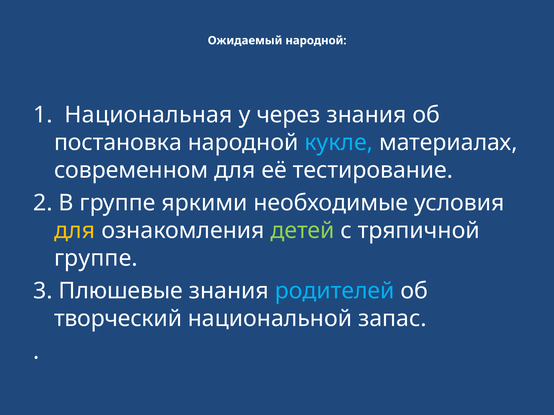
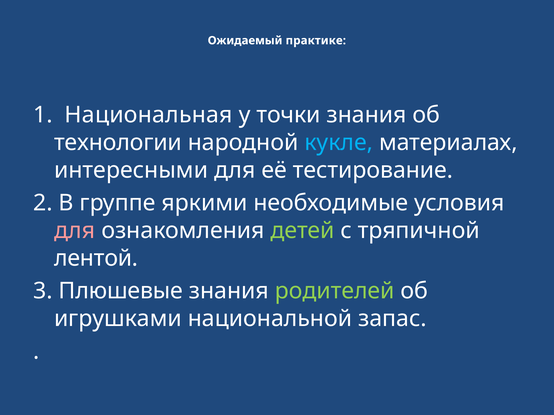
Ожидаемый народной: народной -> практике (316, 41)
через: через -> точки (289, 115)
постановка: постановка -> технологии (118, 143)
современном: современном -> интересными (131, 171)
для colour: yellow -> pink (75, 231)
группе: группе -> лентой (96, 259)
родителей colour: light blue -> light green (335, 291)
творческий: творческий -> игрушками (118, 319)
